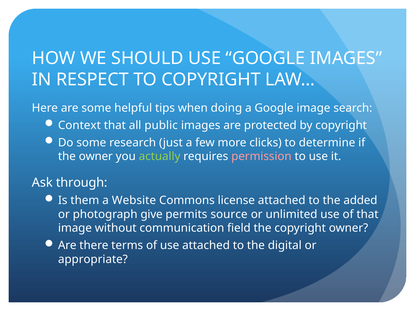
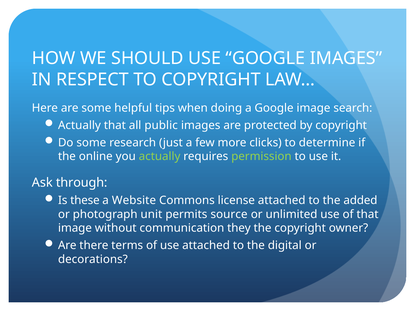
Context: Context -> Actually (79, 125)
the owner: owner -> online (96, 157)
permission colour: pink -> light green (261, 157)
them: them -> these (85, 201)
give: give -> unit (151, 214)
field: field -> they (239, 228)
appropriate: appropriate -> decorations (93, 260)
